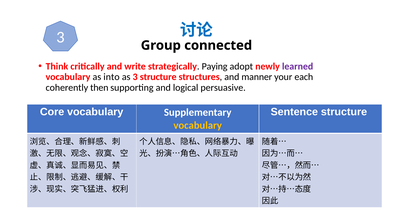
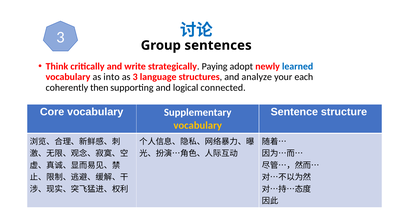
connected: connected -> sentences (218, 45)
learned colour: purple -> blue (298, 66)
3 structure: structure -> language (158, 77)
manner: manner -> analyze (257, 77)
persuasive: persuasive -> connected (223, 88)
